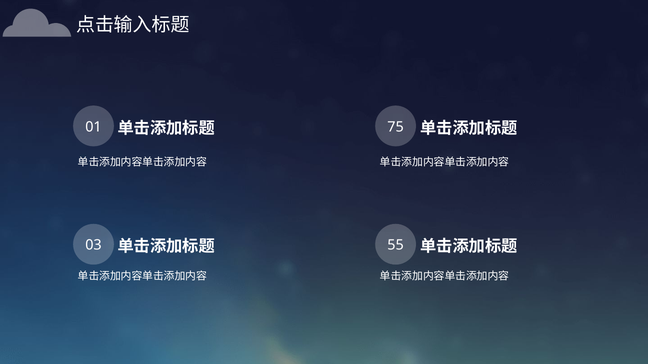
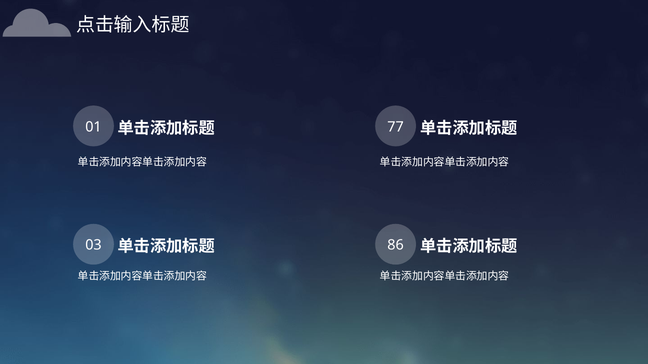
75: 75 -> 77 (396, 127)
55: 55 -> 86 (396, 246)
